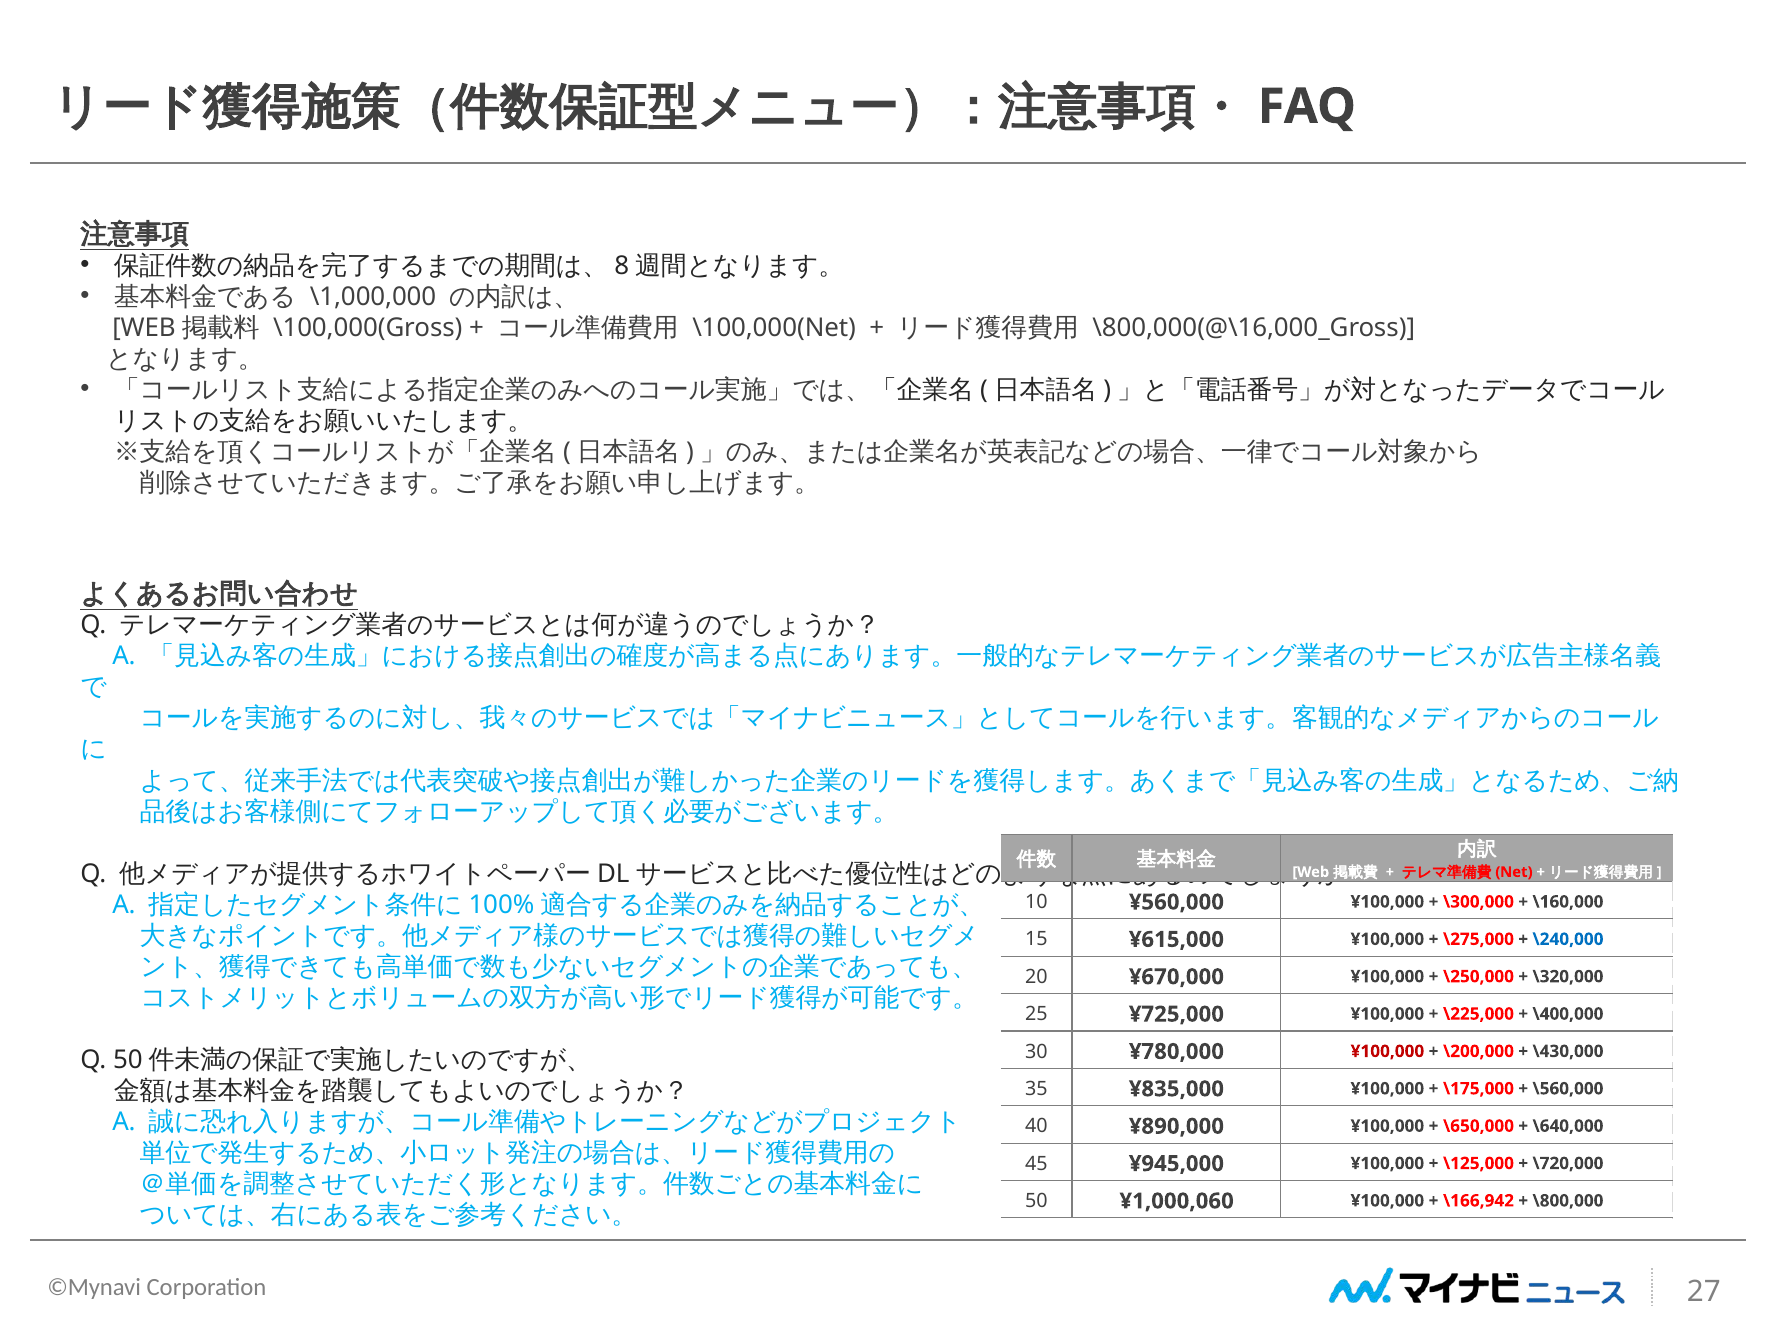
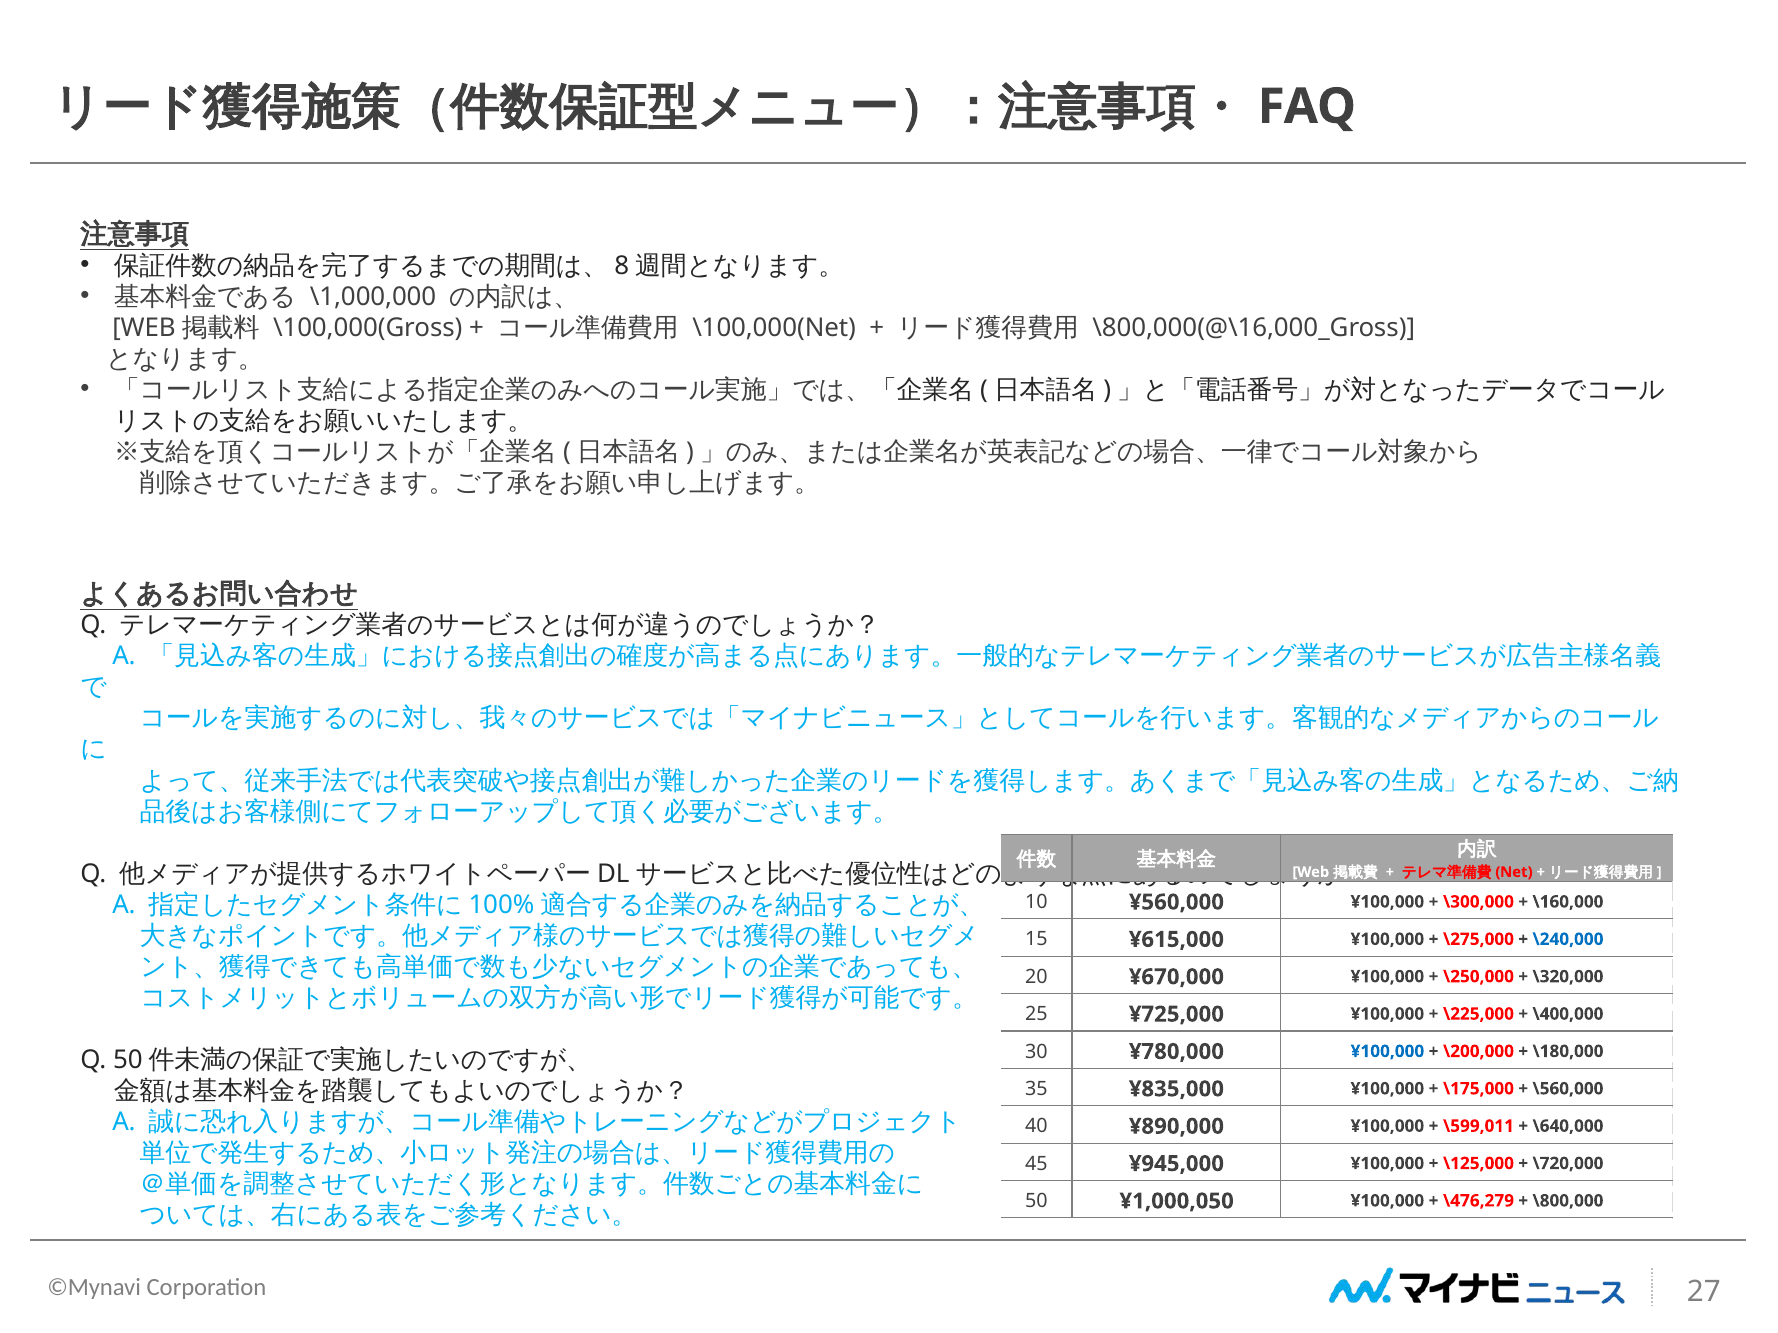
¥100,000 colour: red -> blue (1387, 1052)
\430,000: \430,000 -> \180,000 (1568, 1052)
\650,000: \650,000 -> \599,011 (1479, 1126)
¥1,000,060: ¥1,000,060 -> ¥1,000,050 (1177, 1202)
\166,942: \166,942 -> \476,279 (1479, 1201)
